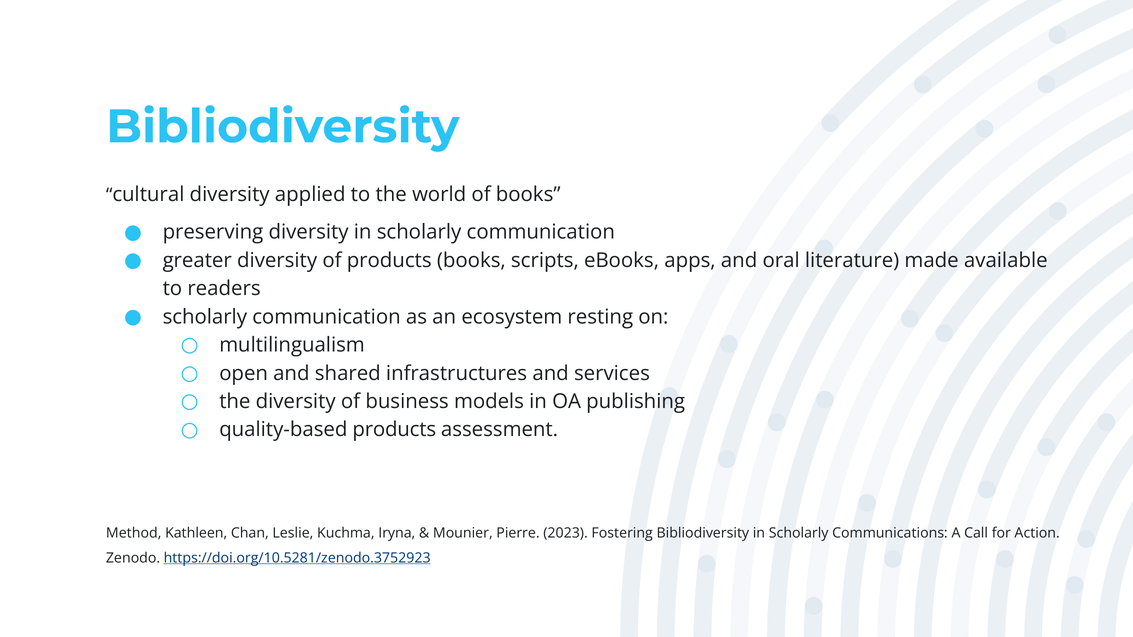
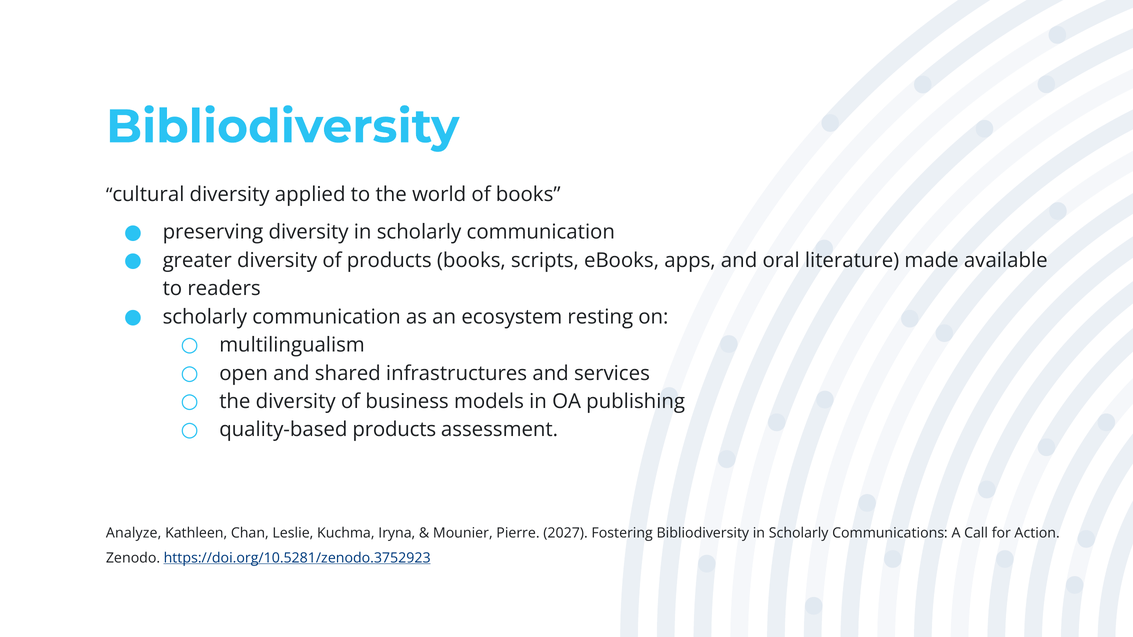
Method: Method -> Analyze (134, 533)
2023: 2023 -> 2027 (566, 533)
